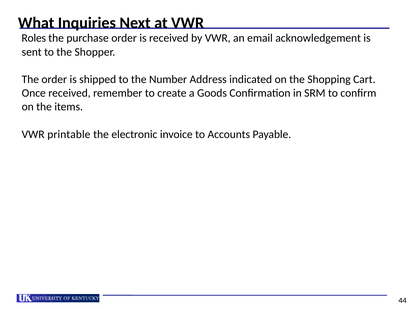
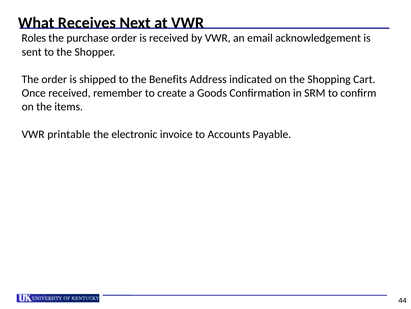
Inquiries: Inquiries -> Receives (87, 23)
Number: Number -> Benefits (168, 79)
